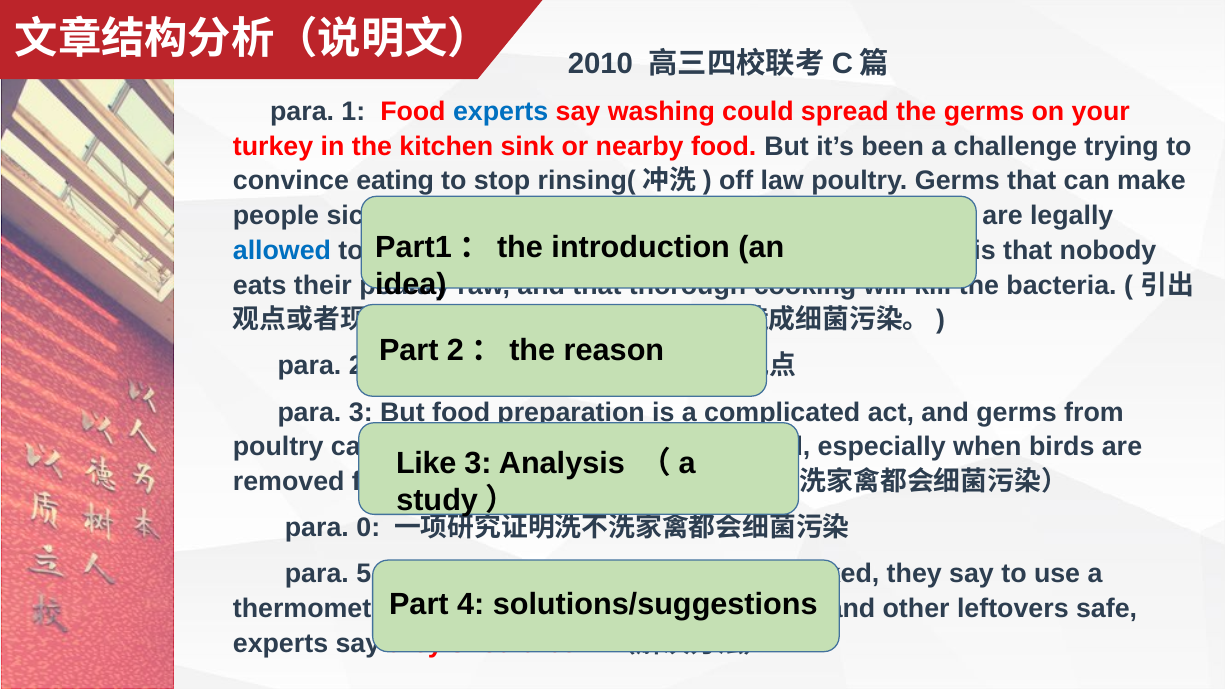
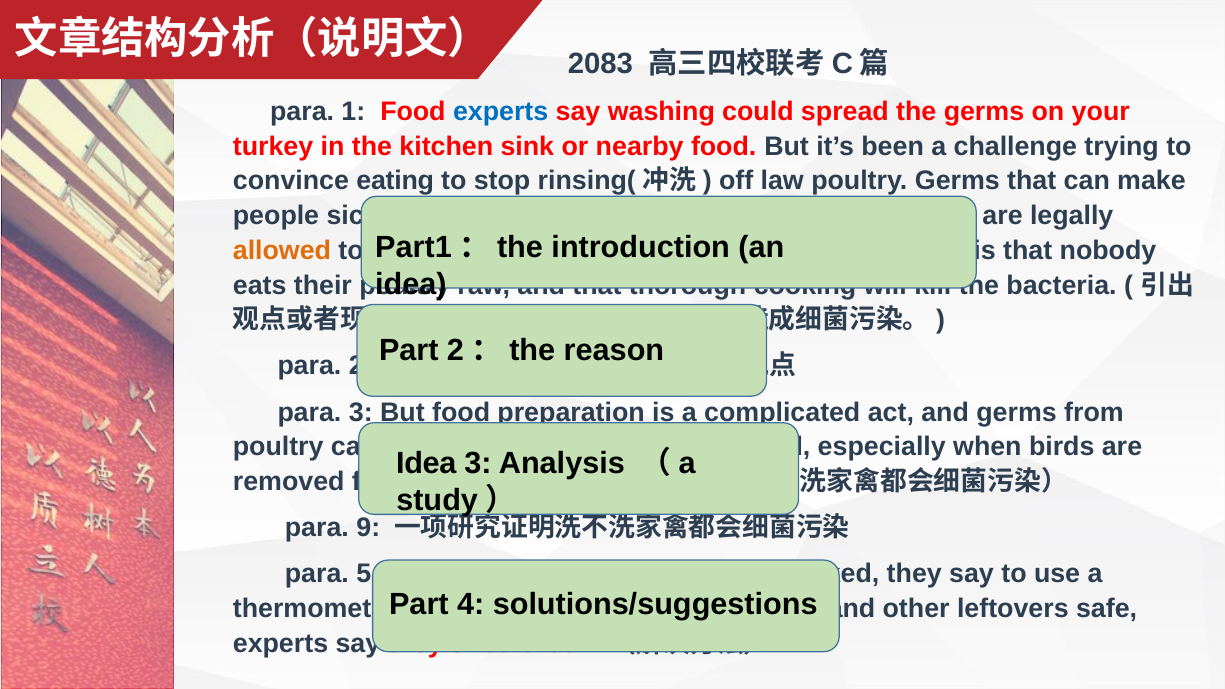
2010: 2010 -> 2083 (600, 64)
allowed colour: blue -> orange (282, 251)
Like: Like -> Idea (426, 463)
0: 0 -> 9 (368, 528)
